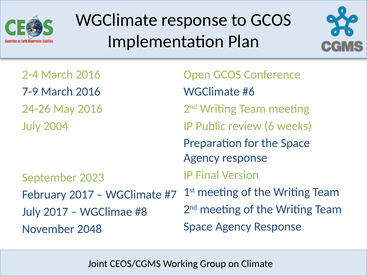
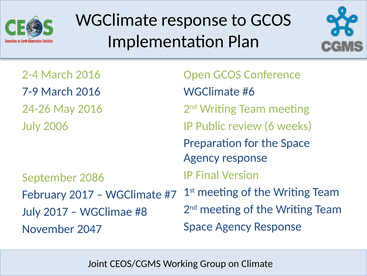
2004: 2004 -> 2006 (56, 126)
2023: 2023 -> 2086 (92, 177)
2048: 2048 -> 2047 (89, 228)
